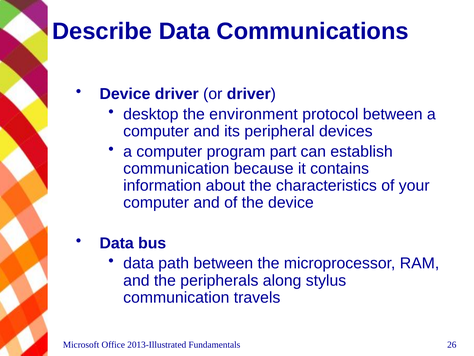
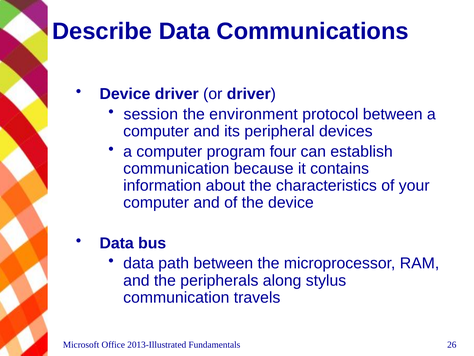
desktop: desktop -> session (151, 114)
part: part -> four (283, 151)
